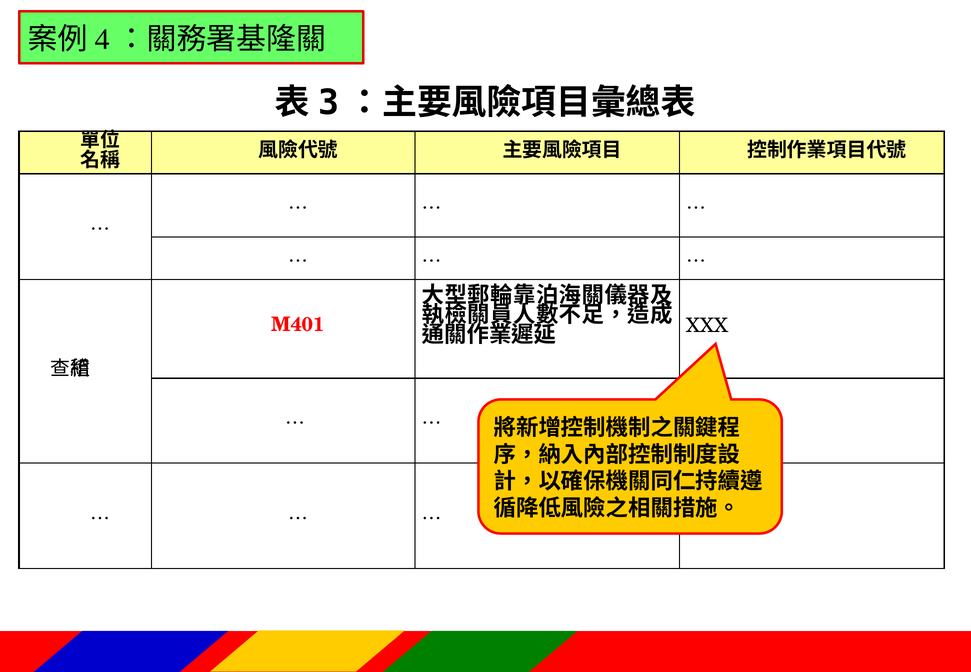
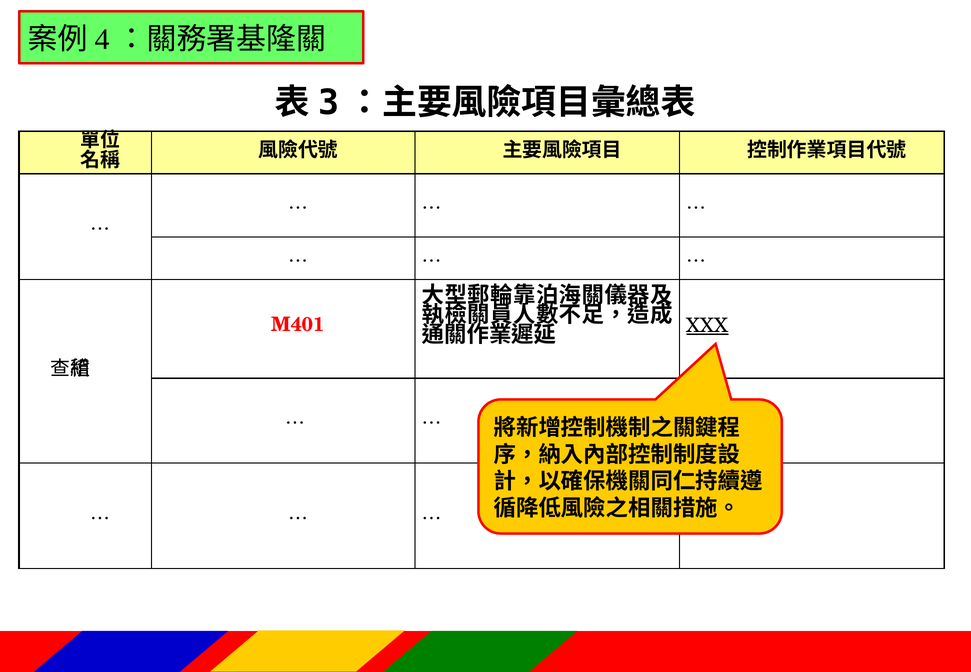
XXX underline: none -> present (707, 326)
